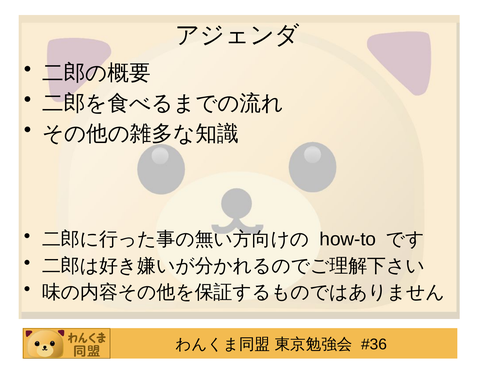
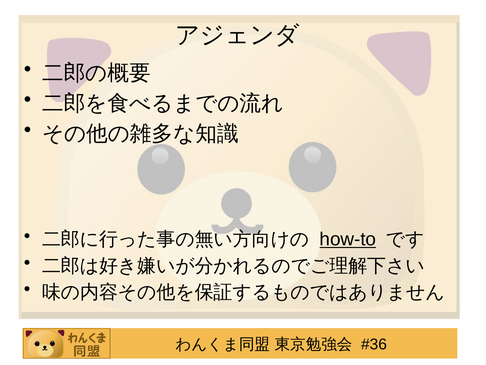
how-to underline: none -> present (348, 239)
